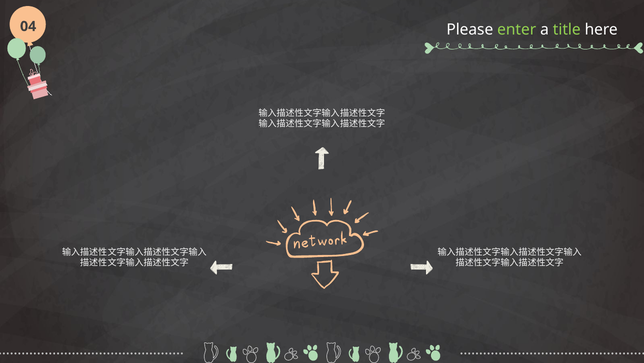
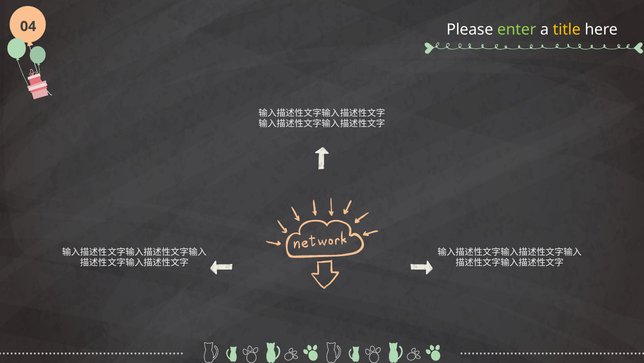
title colour: light green -> yellow (567, 30)
